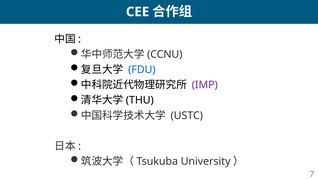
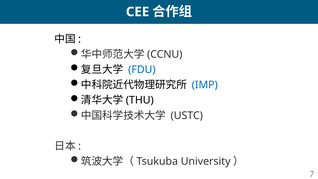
IMP colour: purple -> blue (205, 85)
